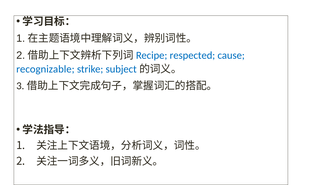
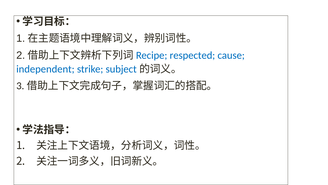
recognizable: recognizable -> independent (45, 69)
